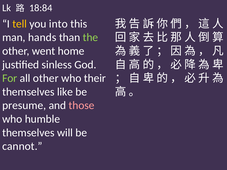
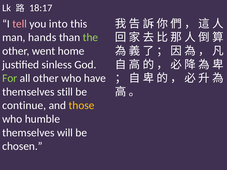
18:84: 18:84 -> 18:17 (41, 8)
tell colour: yellow -> pink (20, 24)
their: their -> have (95, 78)
like: like -> still (65, 92)
presume: presume -> continue (24, 106)
those colour: pink -> yellow (82, 106)
cannot: cannot -> chosen (22, 146)
